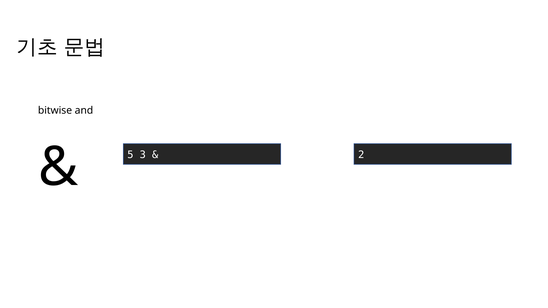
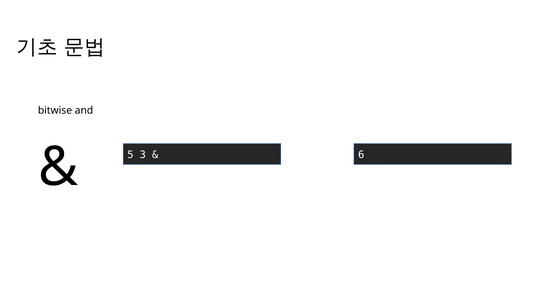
2: 2 -> 6 (361, 155)
